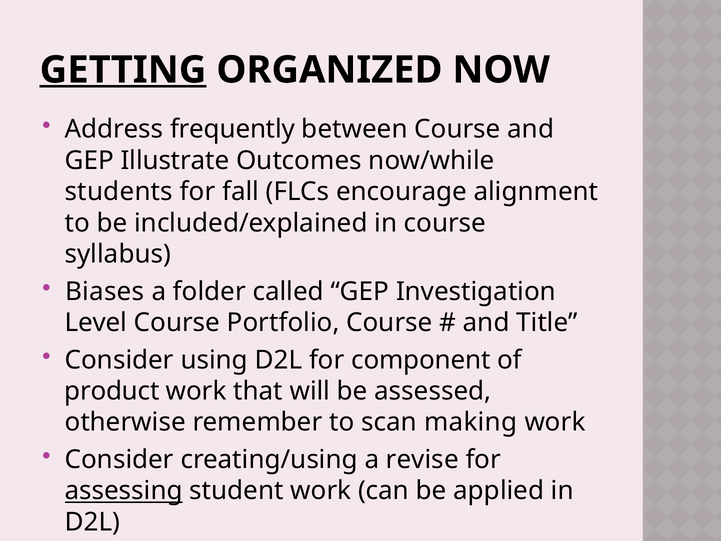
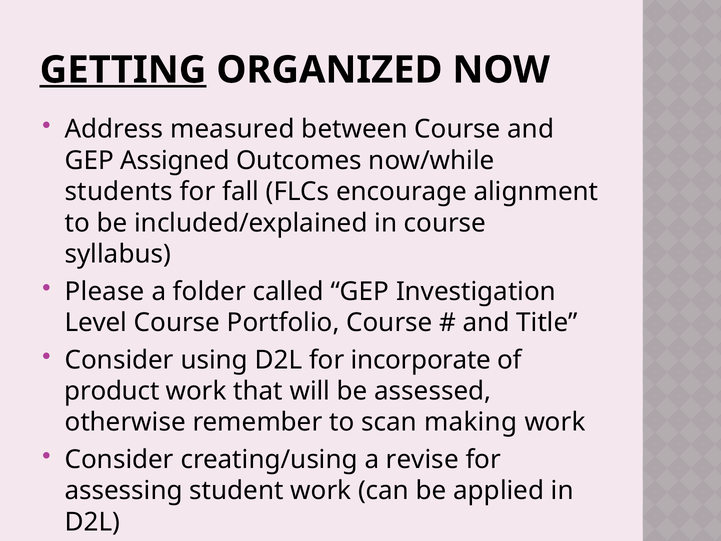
frequently: frequently -> measured (232, 129)
Illustrate: Illustrate -> Assigned (175, 160)
Biases: Biases -> Please (105, 291)
component: component -> incorporate (421, 360)
assessing underline: present -> none (124, 491)
